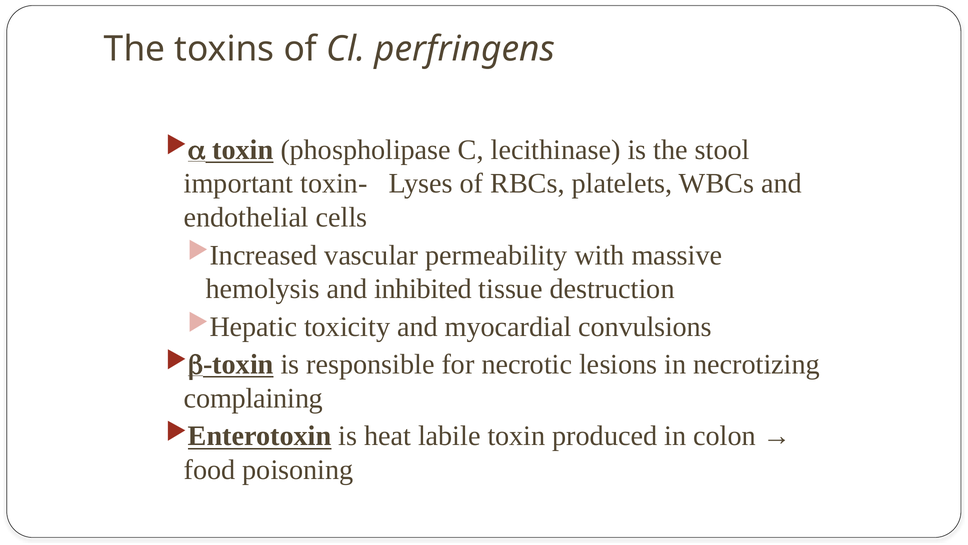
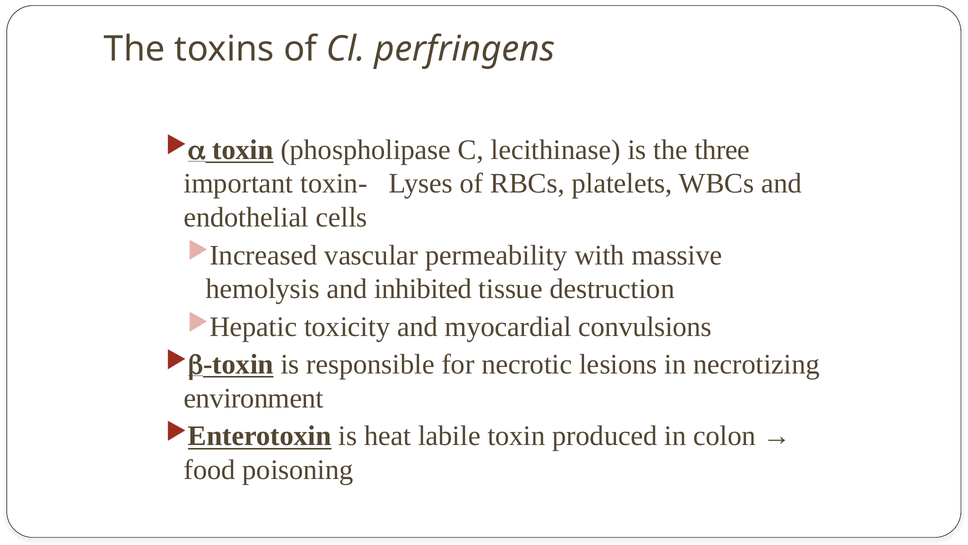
stool: stool -> three (722, 150)
complaining: complaining -> environment (254, 398)
